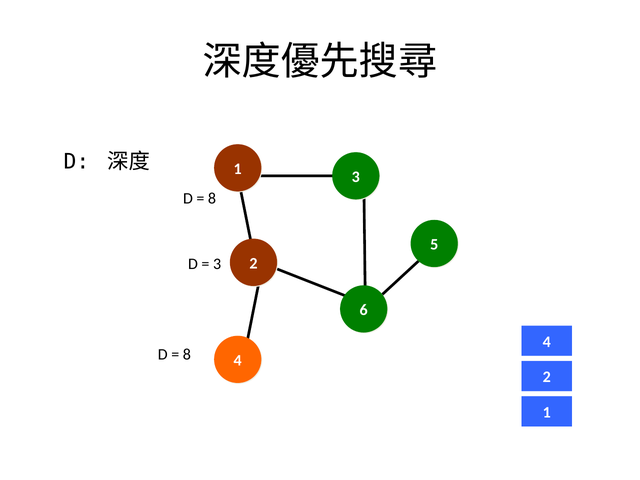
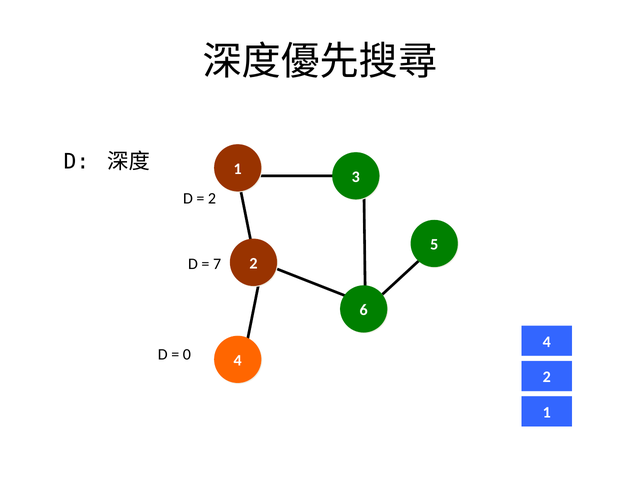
8: 8 -> 2 (212, 198)
3: 3 -> 7 (217, 264)
8: 8 -> 0 (187, 355)
